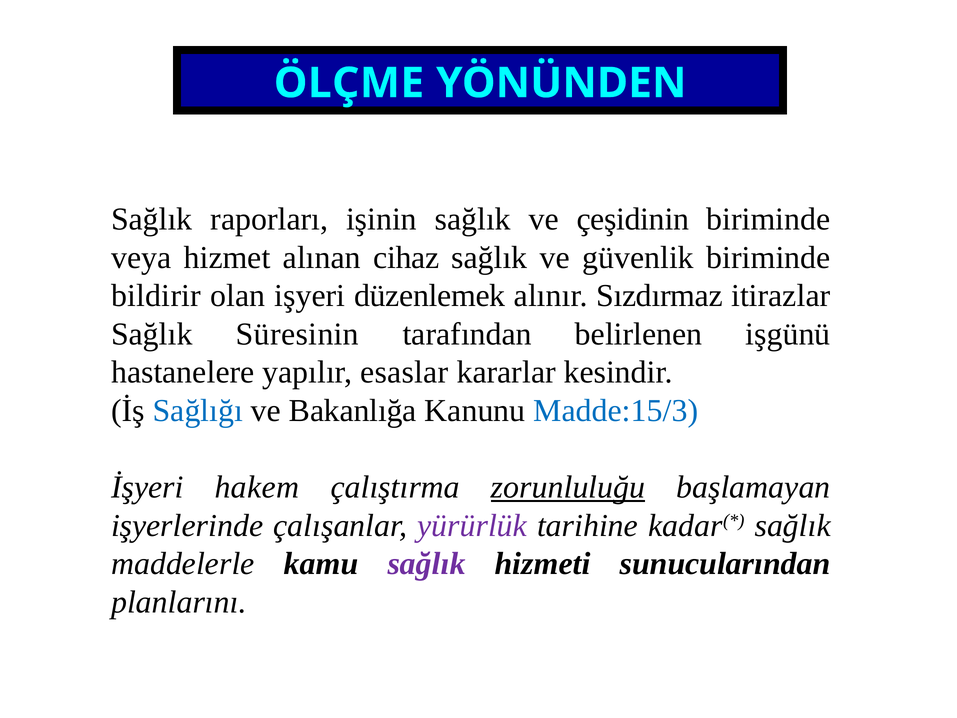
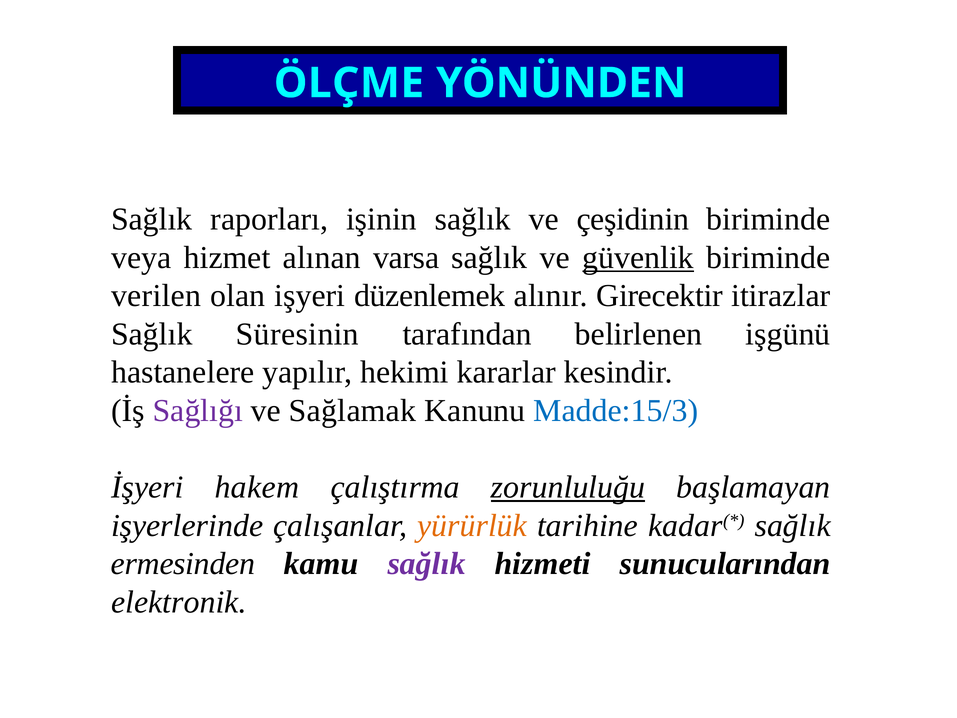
cihaz: cihaz -> varsa (406, 257)
güvenlik underline: none -> present (638, 257)
bildirir: bildirir -> verilen (156, 296)
Sızdırmaz: Sızdırmaz -> Girecektir (660, 296)
esaslar: esaslar -> hekimi (404, 372)
Sağlığı colour: blue -> purple (198, 411)
Bakanlığa: Bakanlığa -> Sağlamak (353, 411)
yürürlük colour: purple -> orange (472, 525)
maddelerle: maddelerle -> ermesinden (183, 564)
planlarını: planlarını -> elektronik (179, 602)
